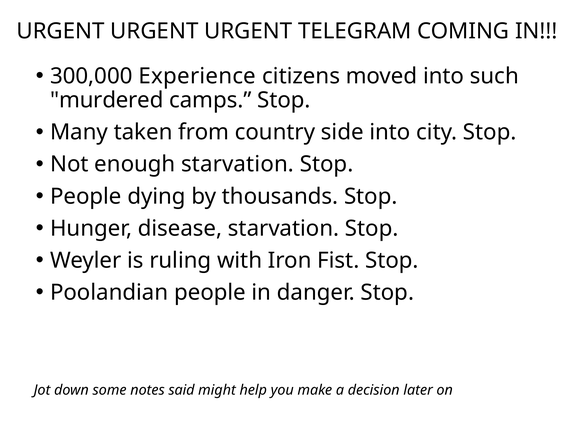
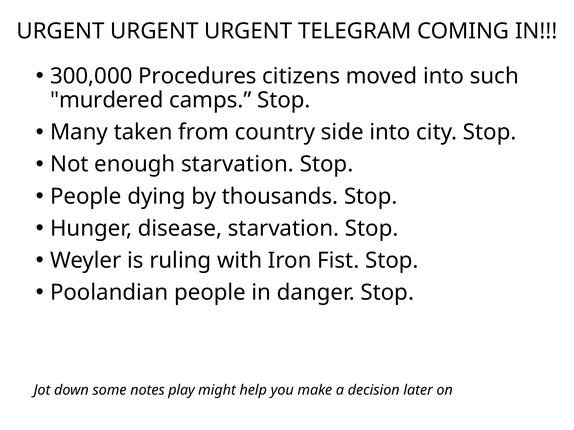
Experience: Experience -> Procedures (197, 76)
said: said -> play (182, 391)
